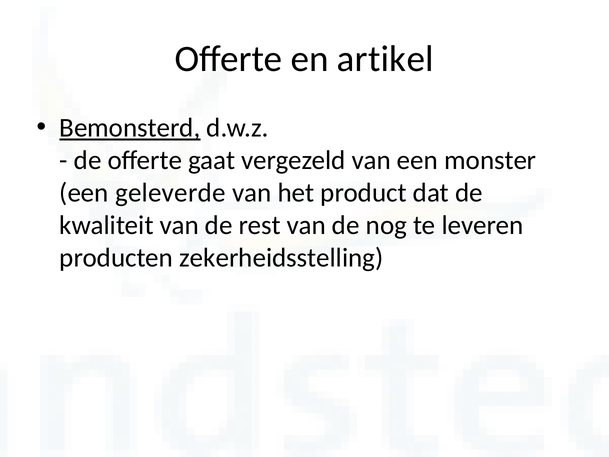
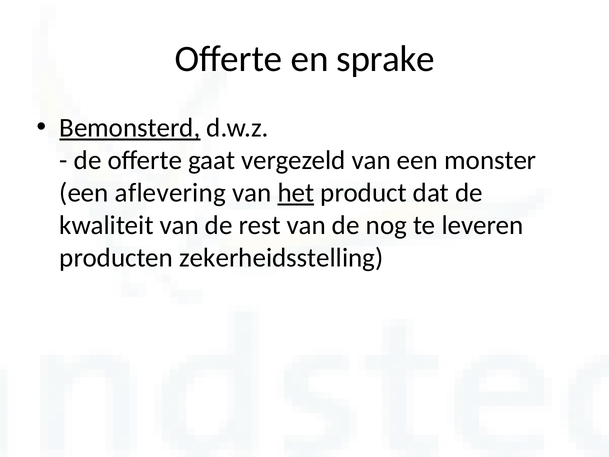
artikel: artikel -> sprake (386, 59)
geleverde: geleverde -> aflevering (170, 193)
het underline: none -> present (296, 193)
